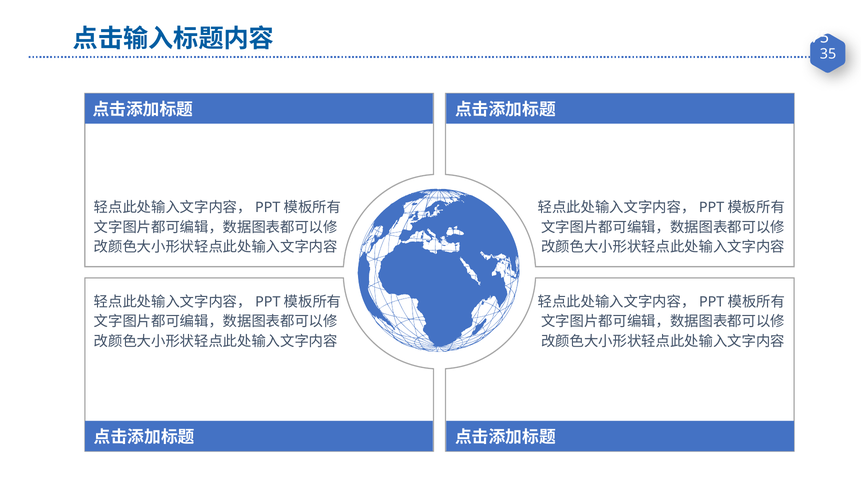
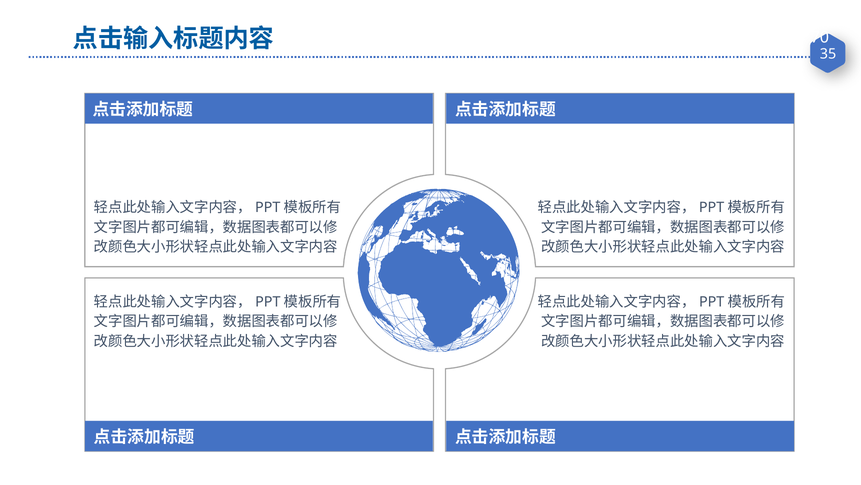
75: 75 -> 70 (820, 37)
